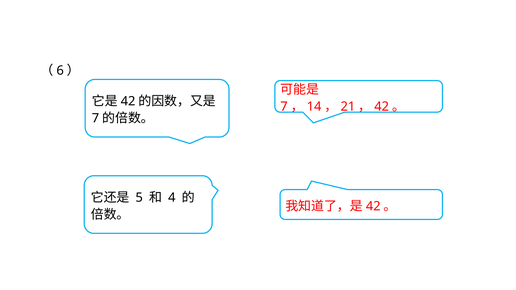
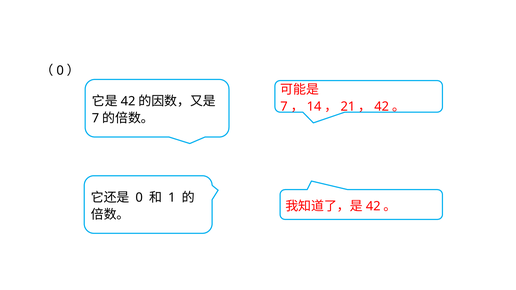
6: 6 -> 0 (60, 71)
5: 5 -> 0 (139, 198)
4: 4 -> 1 (172, 198)
